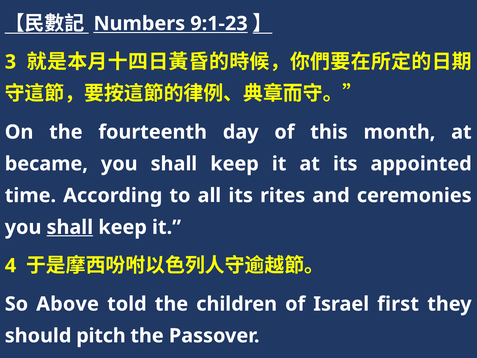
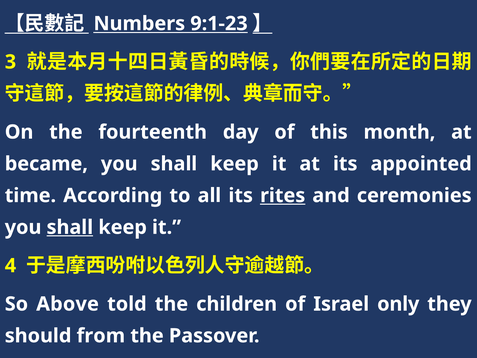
rites underline: none -> present (283, 195)
first: first -> only (398, 304)
pitch: pitch -> from (101, 336)
